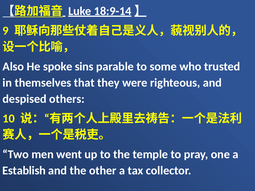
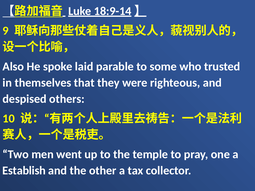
sins: sins -> laid (84, 67)
